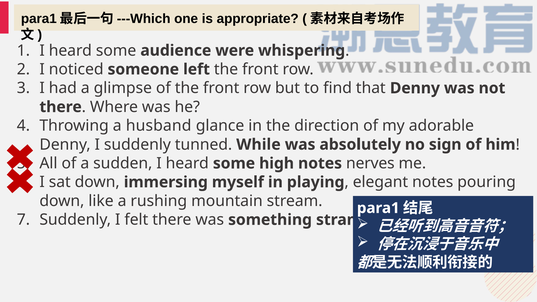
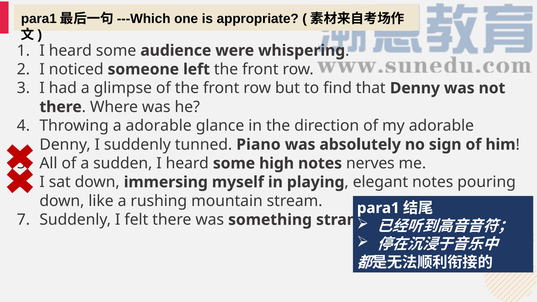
a husband: husband -> adorable (159, 126)
While: While -> Piano (258, 145)
